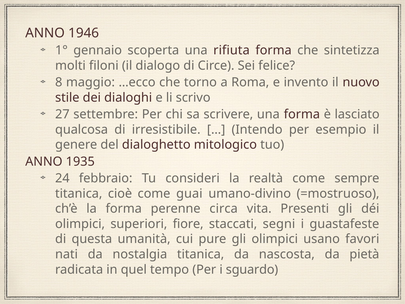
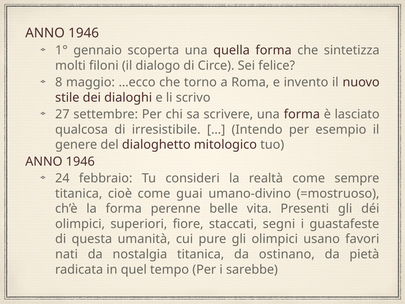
rifiuta: rifiuta -> quella (232, 50)
1935: 1935 -> 1946 (80, 161)
circa: circa -> belle (224, 209)
nascosta: nascosta -> ostinano (287, 254)
sguardo: sguardo -> sarebbe (252, 269)
